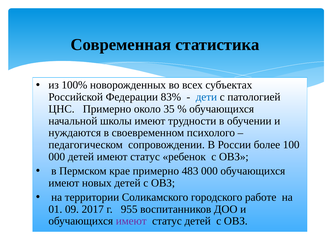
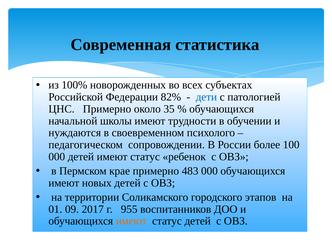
83%: 83% -> 82% (171, 97)
работе: работе -> этапов (261, 197)
имеют colour: purple -> orange (131, 221)
